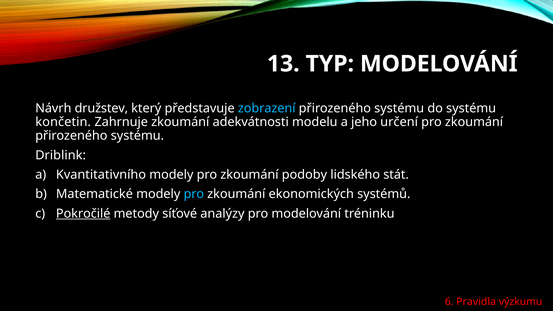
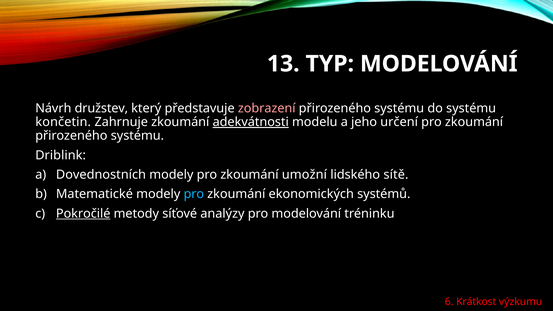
zobrazení colour: light blue -> pink (267, 108)
adekvátnosti underline: none -> present (251, 122)
Kvantitativního: Kvantitativního -> Dovednostních (101, 175)
podoby: podoby -> umožní (304, 175)
stát: stát -> sítě (396, 175)
Pravidla: Pravidla -> Krátkost (476, 302)
